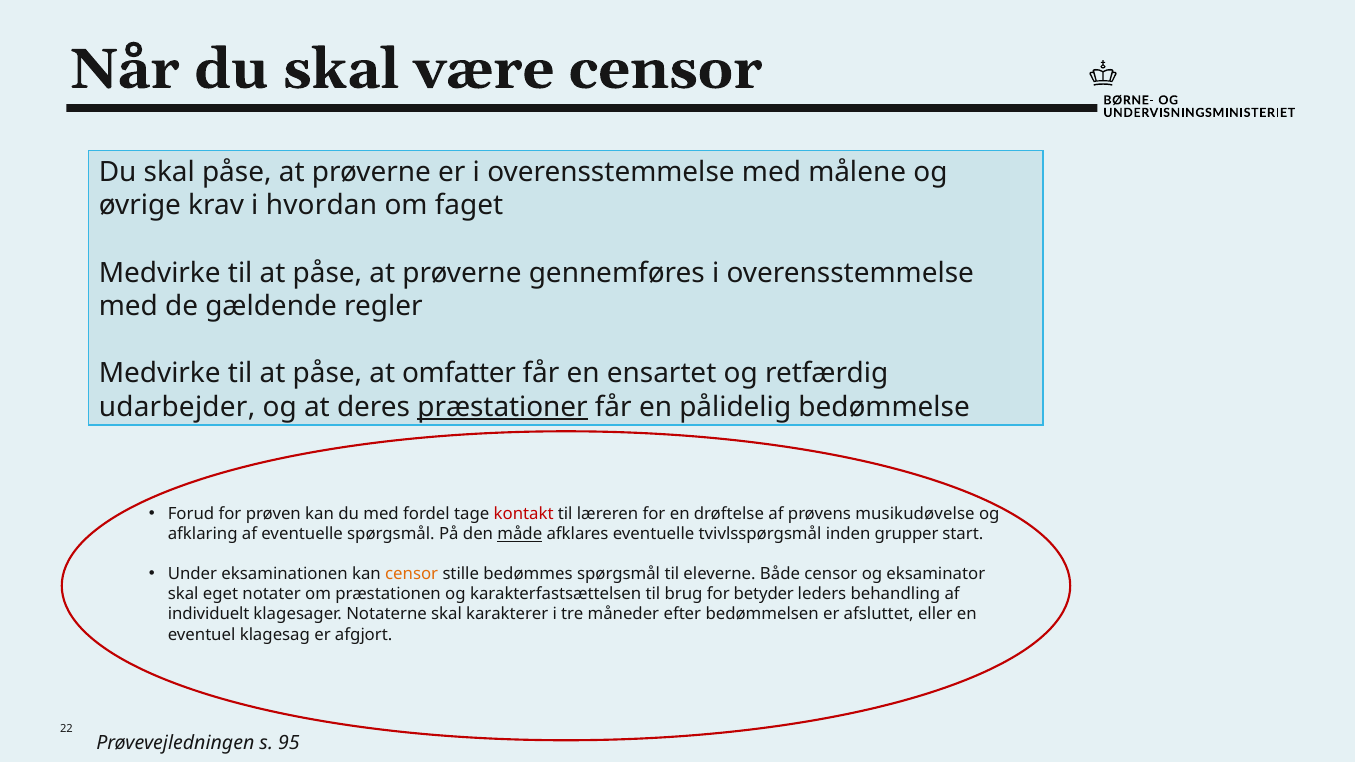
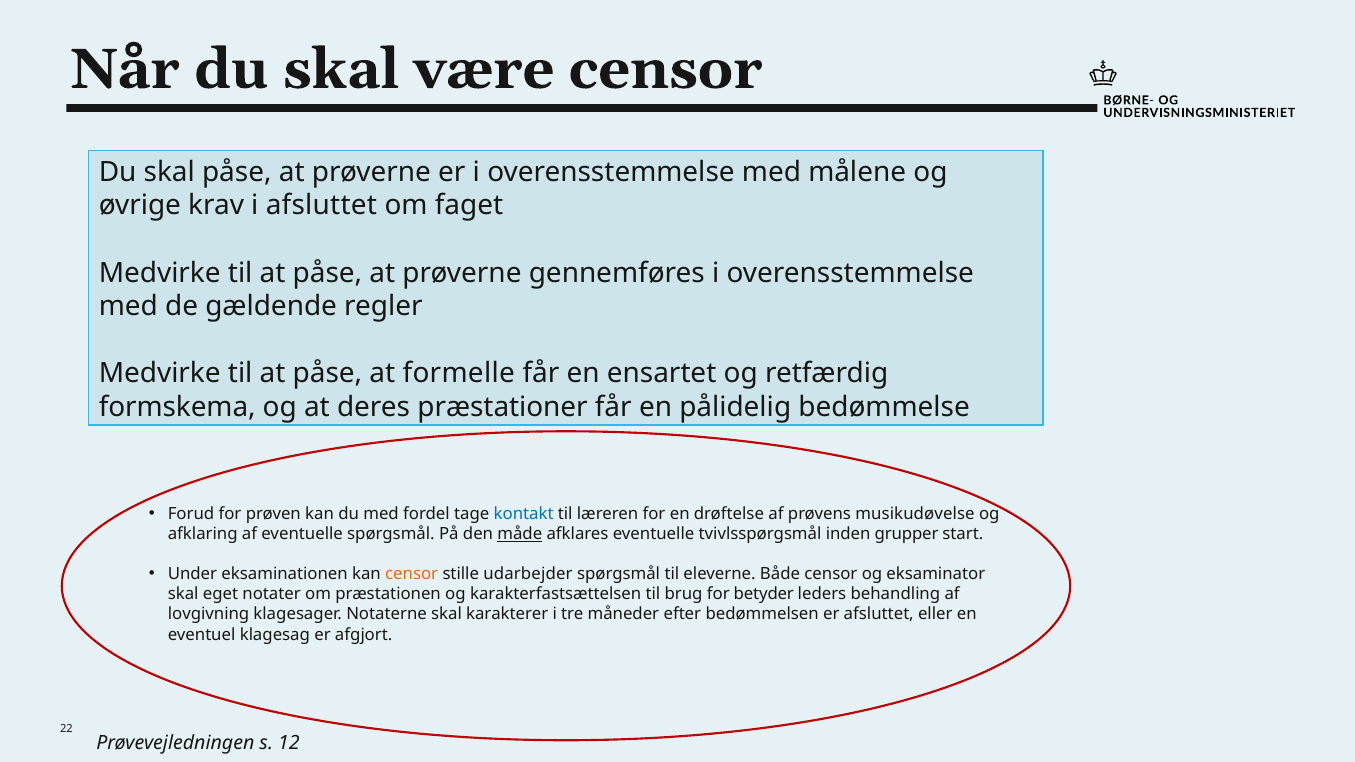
i hvordan: hvordan -> afsluttet (321, 206)
omfatter: omfatter -> formelle (459, 374)
udarbejder: udarbejder -> formskema (177, 407)
præstationer underline: present -> none (503, 407)
kontakt colour: red -> blue (524, 514)
bedømmes: bedømmes -> udarbejder (528, 574)
individuelt: individuelt -> lovgivning (209, 615)
95: 95 -> 12 (289, 743)
